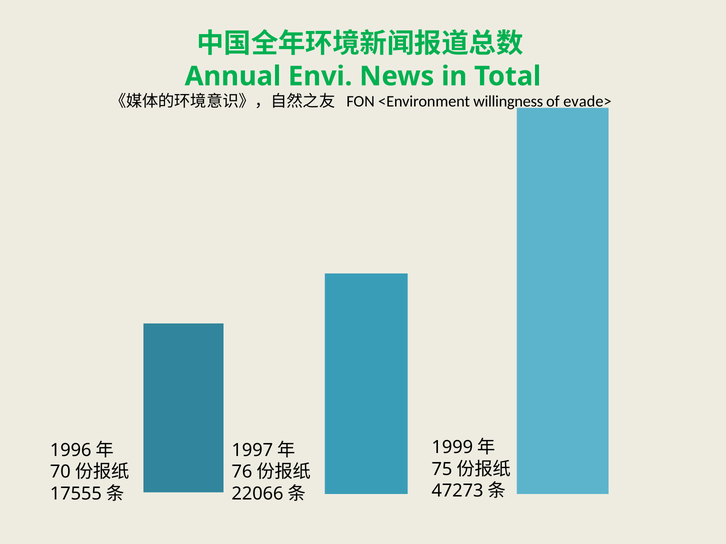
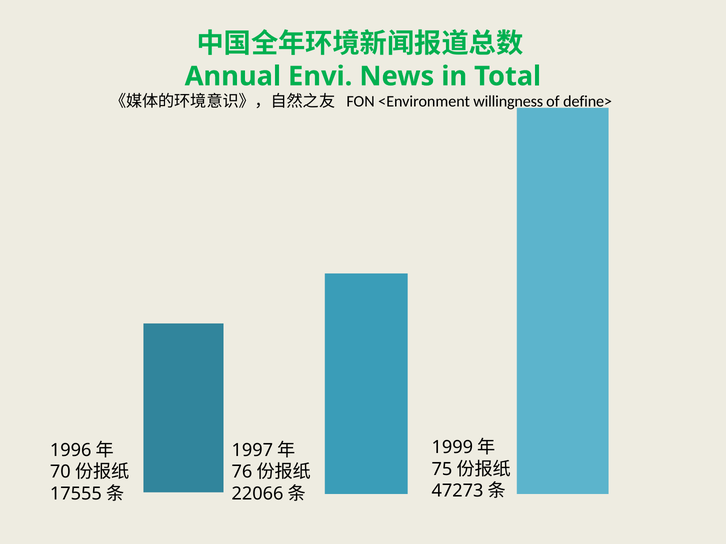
evade>: evade> -> define> (588, 102)
